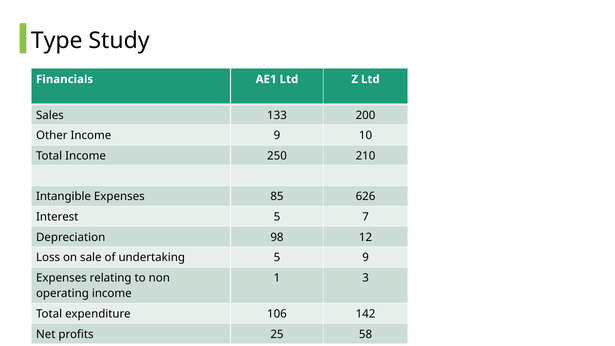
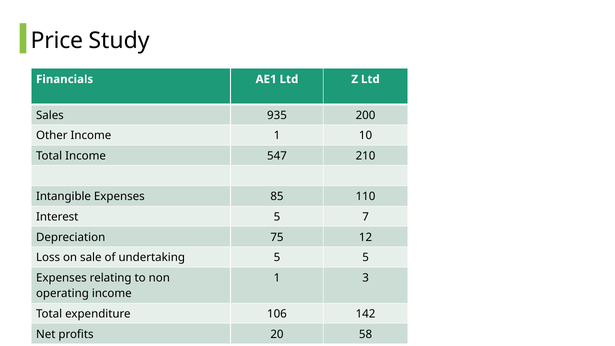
Type: Type -> Price (57, 41)
133: 133 -> 935 (277, 115)
Other Income 9: 9 -> 1 (277, 136)
250: 250 -> 547 (277, 156)
626: 626 -> 110 (366, 197)
98: 98 -> 75 (277, 237)
5 9: 9 -> 5 (366, 257)
25: 25 -> 20 (277, 334)
